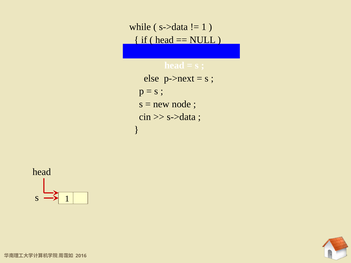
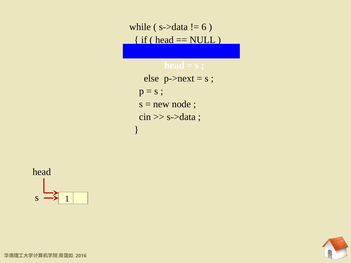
1: 1 -> 6 (204, 27)
